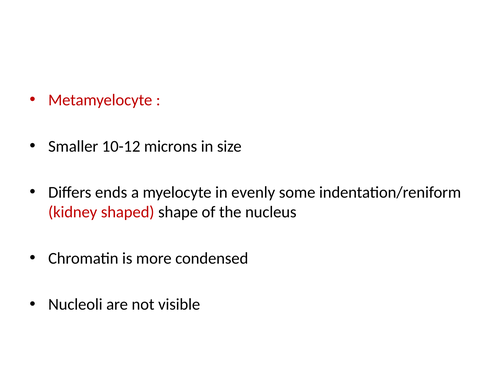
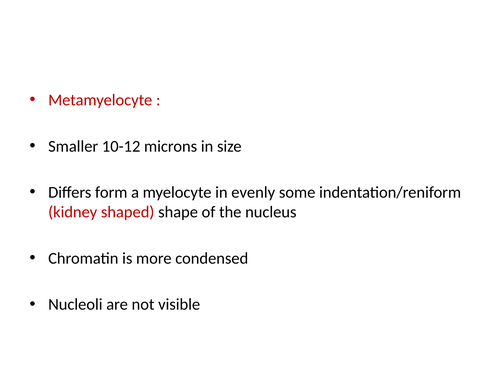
ends: ends -> form (111, 192)
